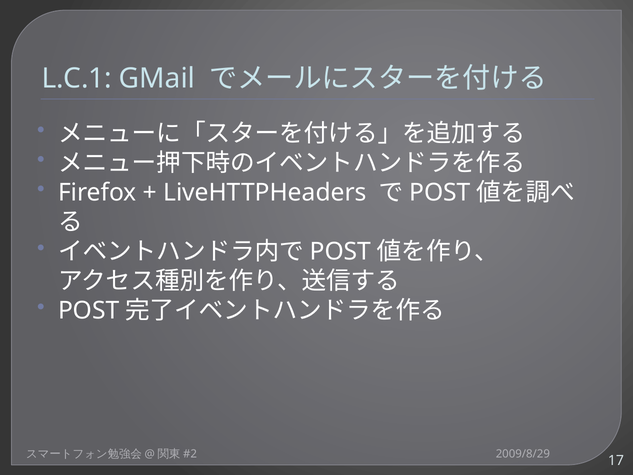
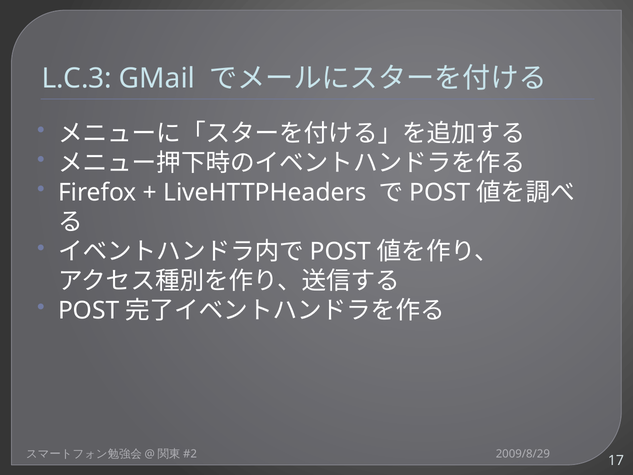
L.C.1: L.C.1 -> L.C.3 (77, 79)
